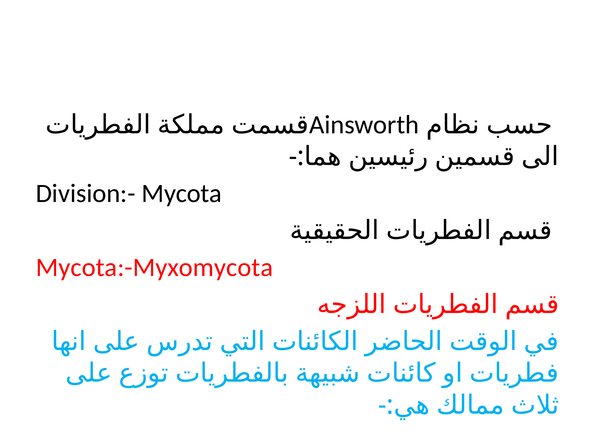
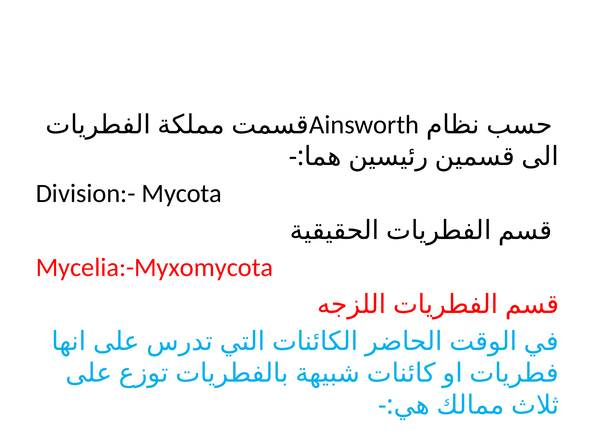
Mycota:-Myxomycota: Mycota:-Myxomycota -> Mycelia:-Myxomycota (154, 268)
